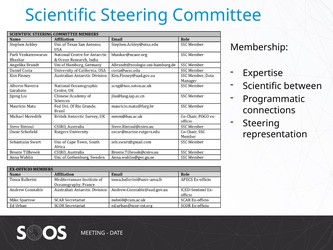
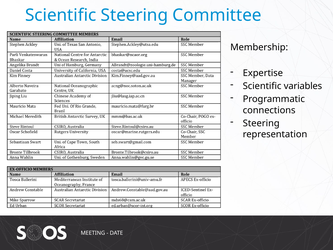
between: between -> variables (303, 86)
